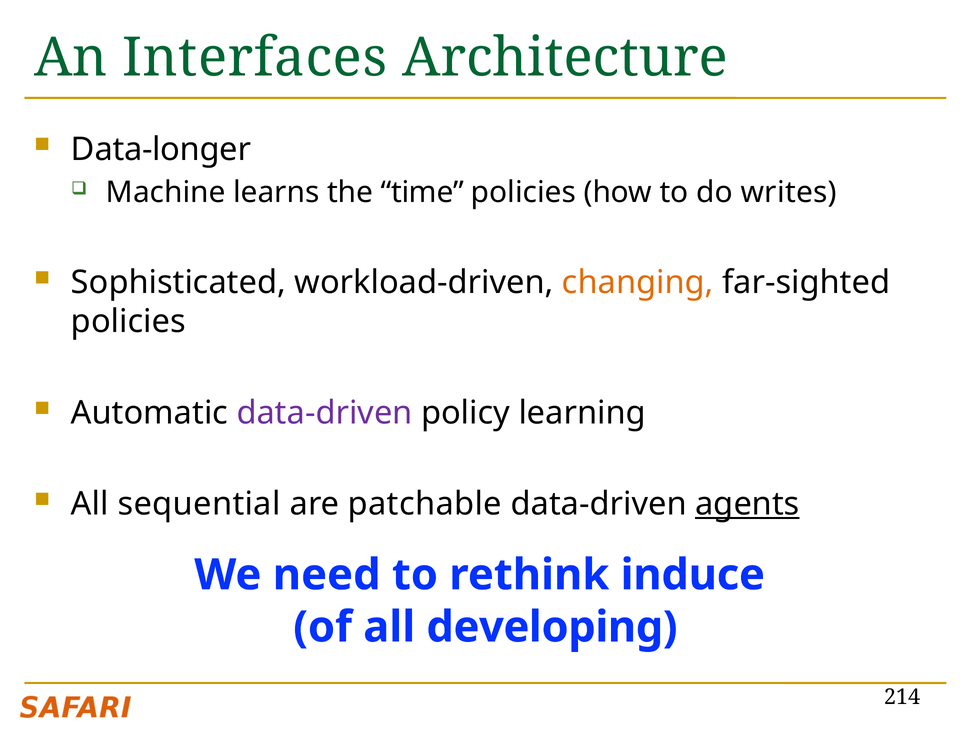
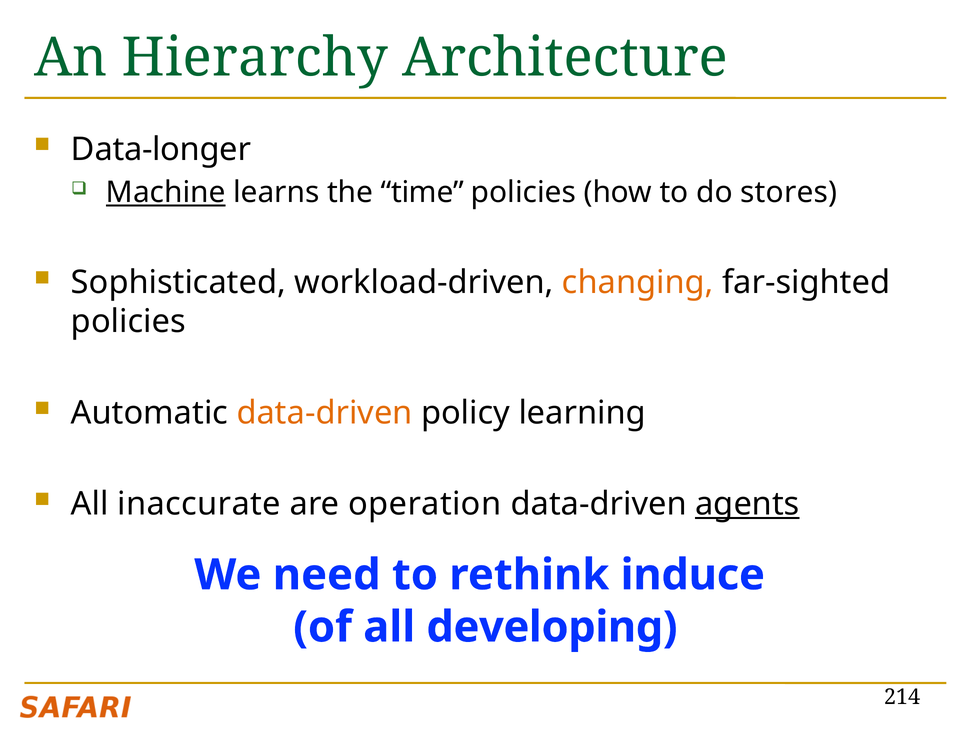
Interfaces: Interfaces -> Hierarchy (255, 58)
Machine underline: none -> present (166, 193)
writes: writes -> stores (789, 193)
data-driven colour: purple -> orange (325, 413)
sequential: sequential -> inaccurate (199, 504)
patchable: patchable -> operation (425, 504)
